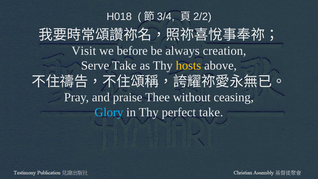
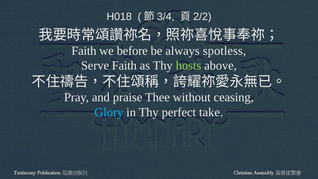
Visit: Visit -> Faith (84, 51)
creation: creation -> spotless (224, 51)
Serve Take: Take -> Faith (124, 66)
hosts colour: yellow -> light green (188, 66)
